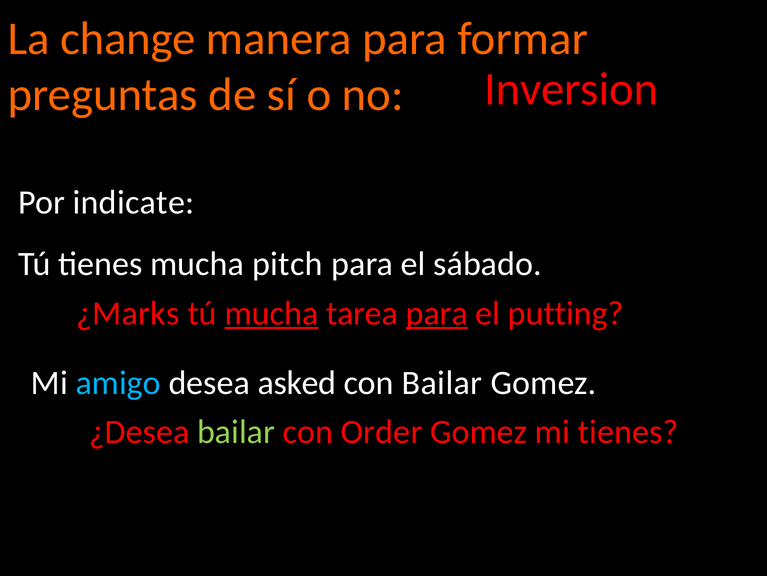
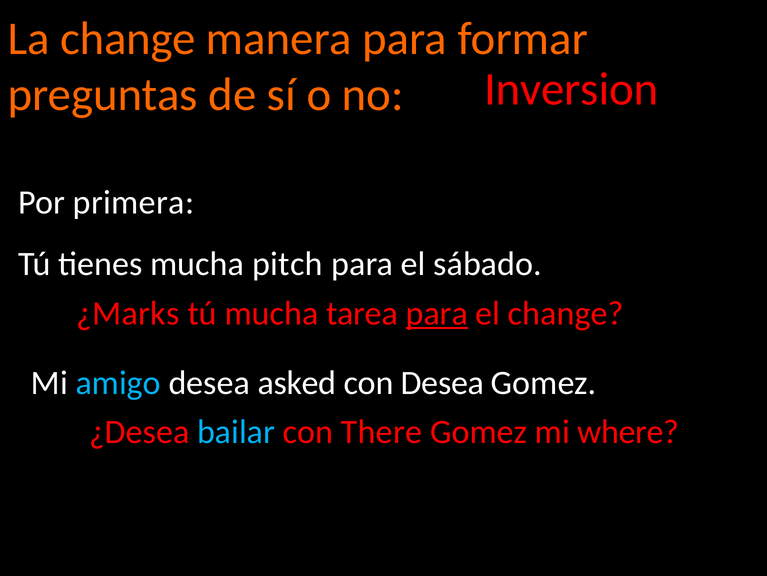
indicate: indicate -> primera (134, 202)
mucha underline: present -> none (272, 313)
el putting: putting -> change (566, 313)
con Bailar: Bailar -> Desea (442, 383)
bailar colour: light green -> light blue (236, 432)
Order: Order -> There (381, 432)
mi tienes: tienes -> where (628, 432)
